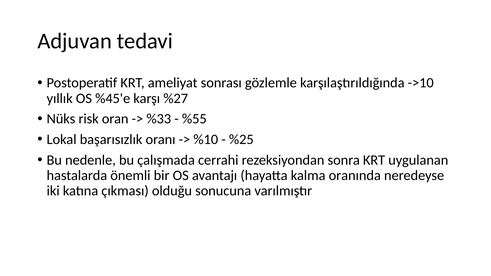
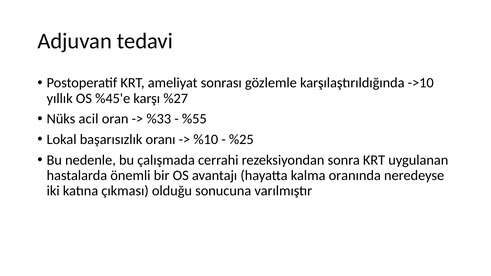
risk: risk -> acil (89, 119)
